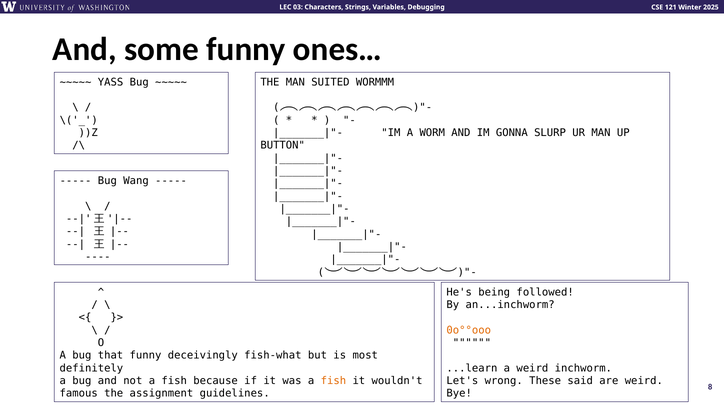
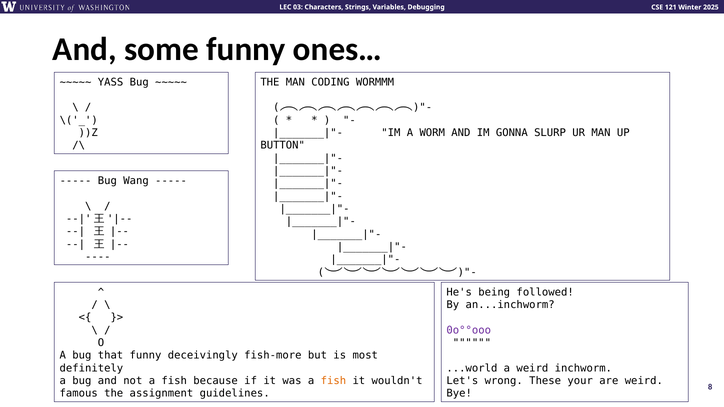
SUITED: SUITED -> CODING (330, 82)
0o°°ooo colour: orange -> purple (469, 330)
fish-what: fish-what -> fish-more (273, 356)
...learn: ...learn -> ...world (472, 368)
said: said -> your (580, 381)
